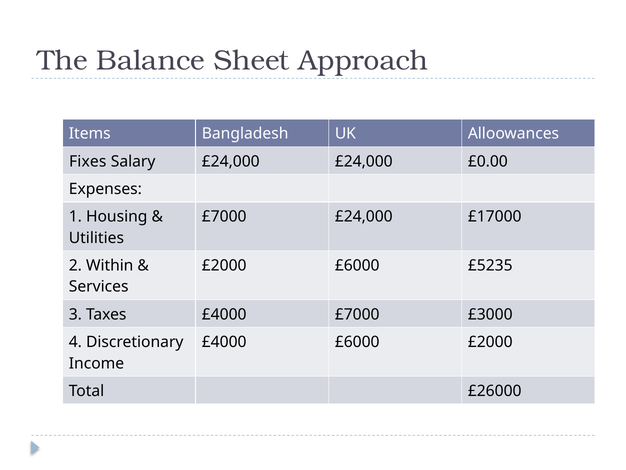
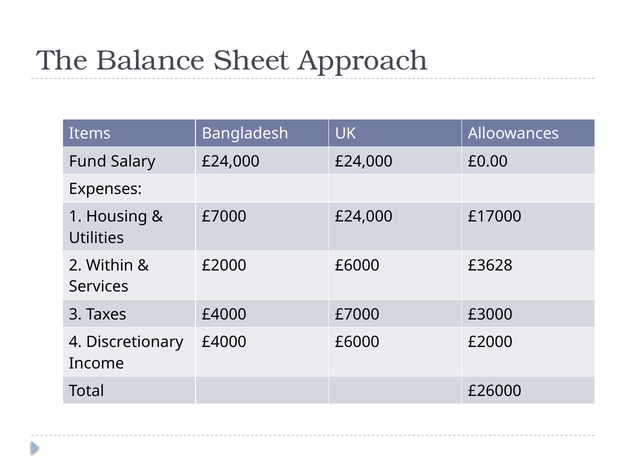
Fixes: Fixes -> Fund (88, 161)
£5235: £5235 -> £3628 (490, 265)
